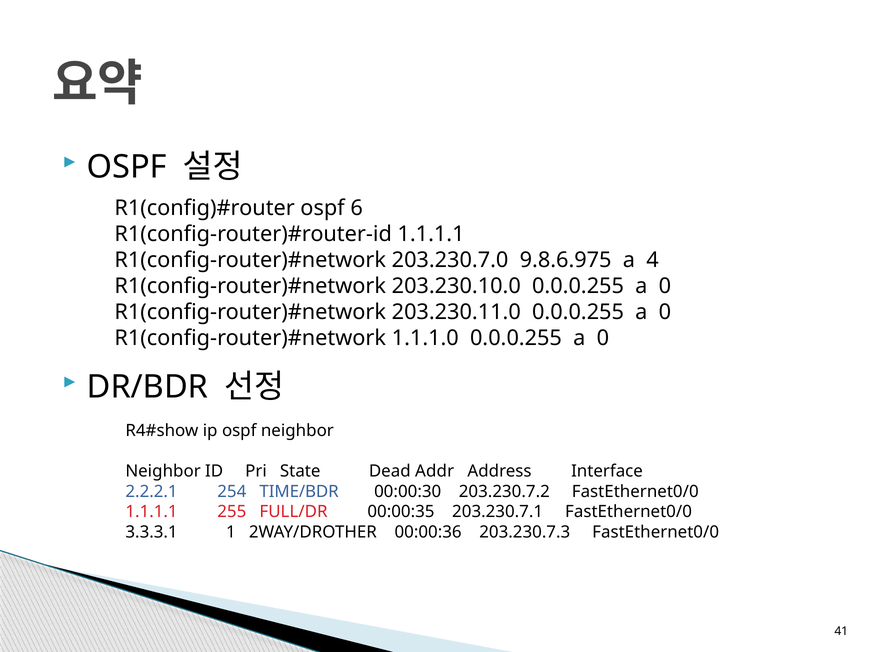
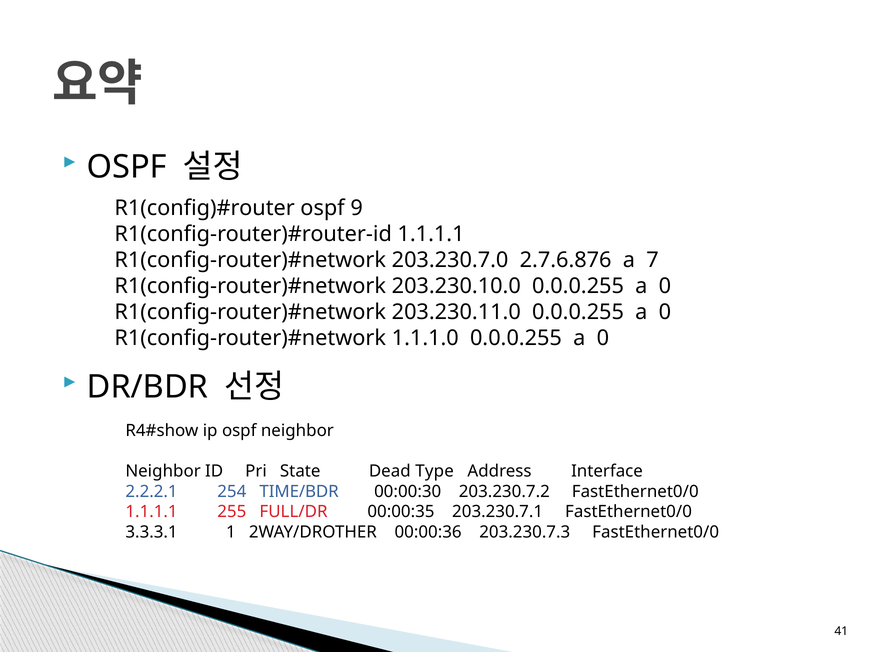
6: 6 -> 9 (357, 208)
9.8.6.975: 9.8.6.975 -> 2.7.6.876 (566, 260)
4: 4 -> 7 (653, 260)
Addr: Addr -> Type (435, 471)
